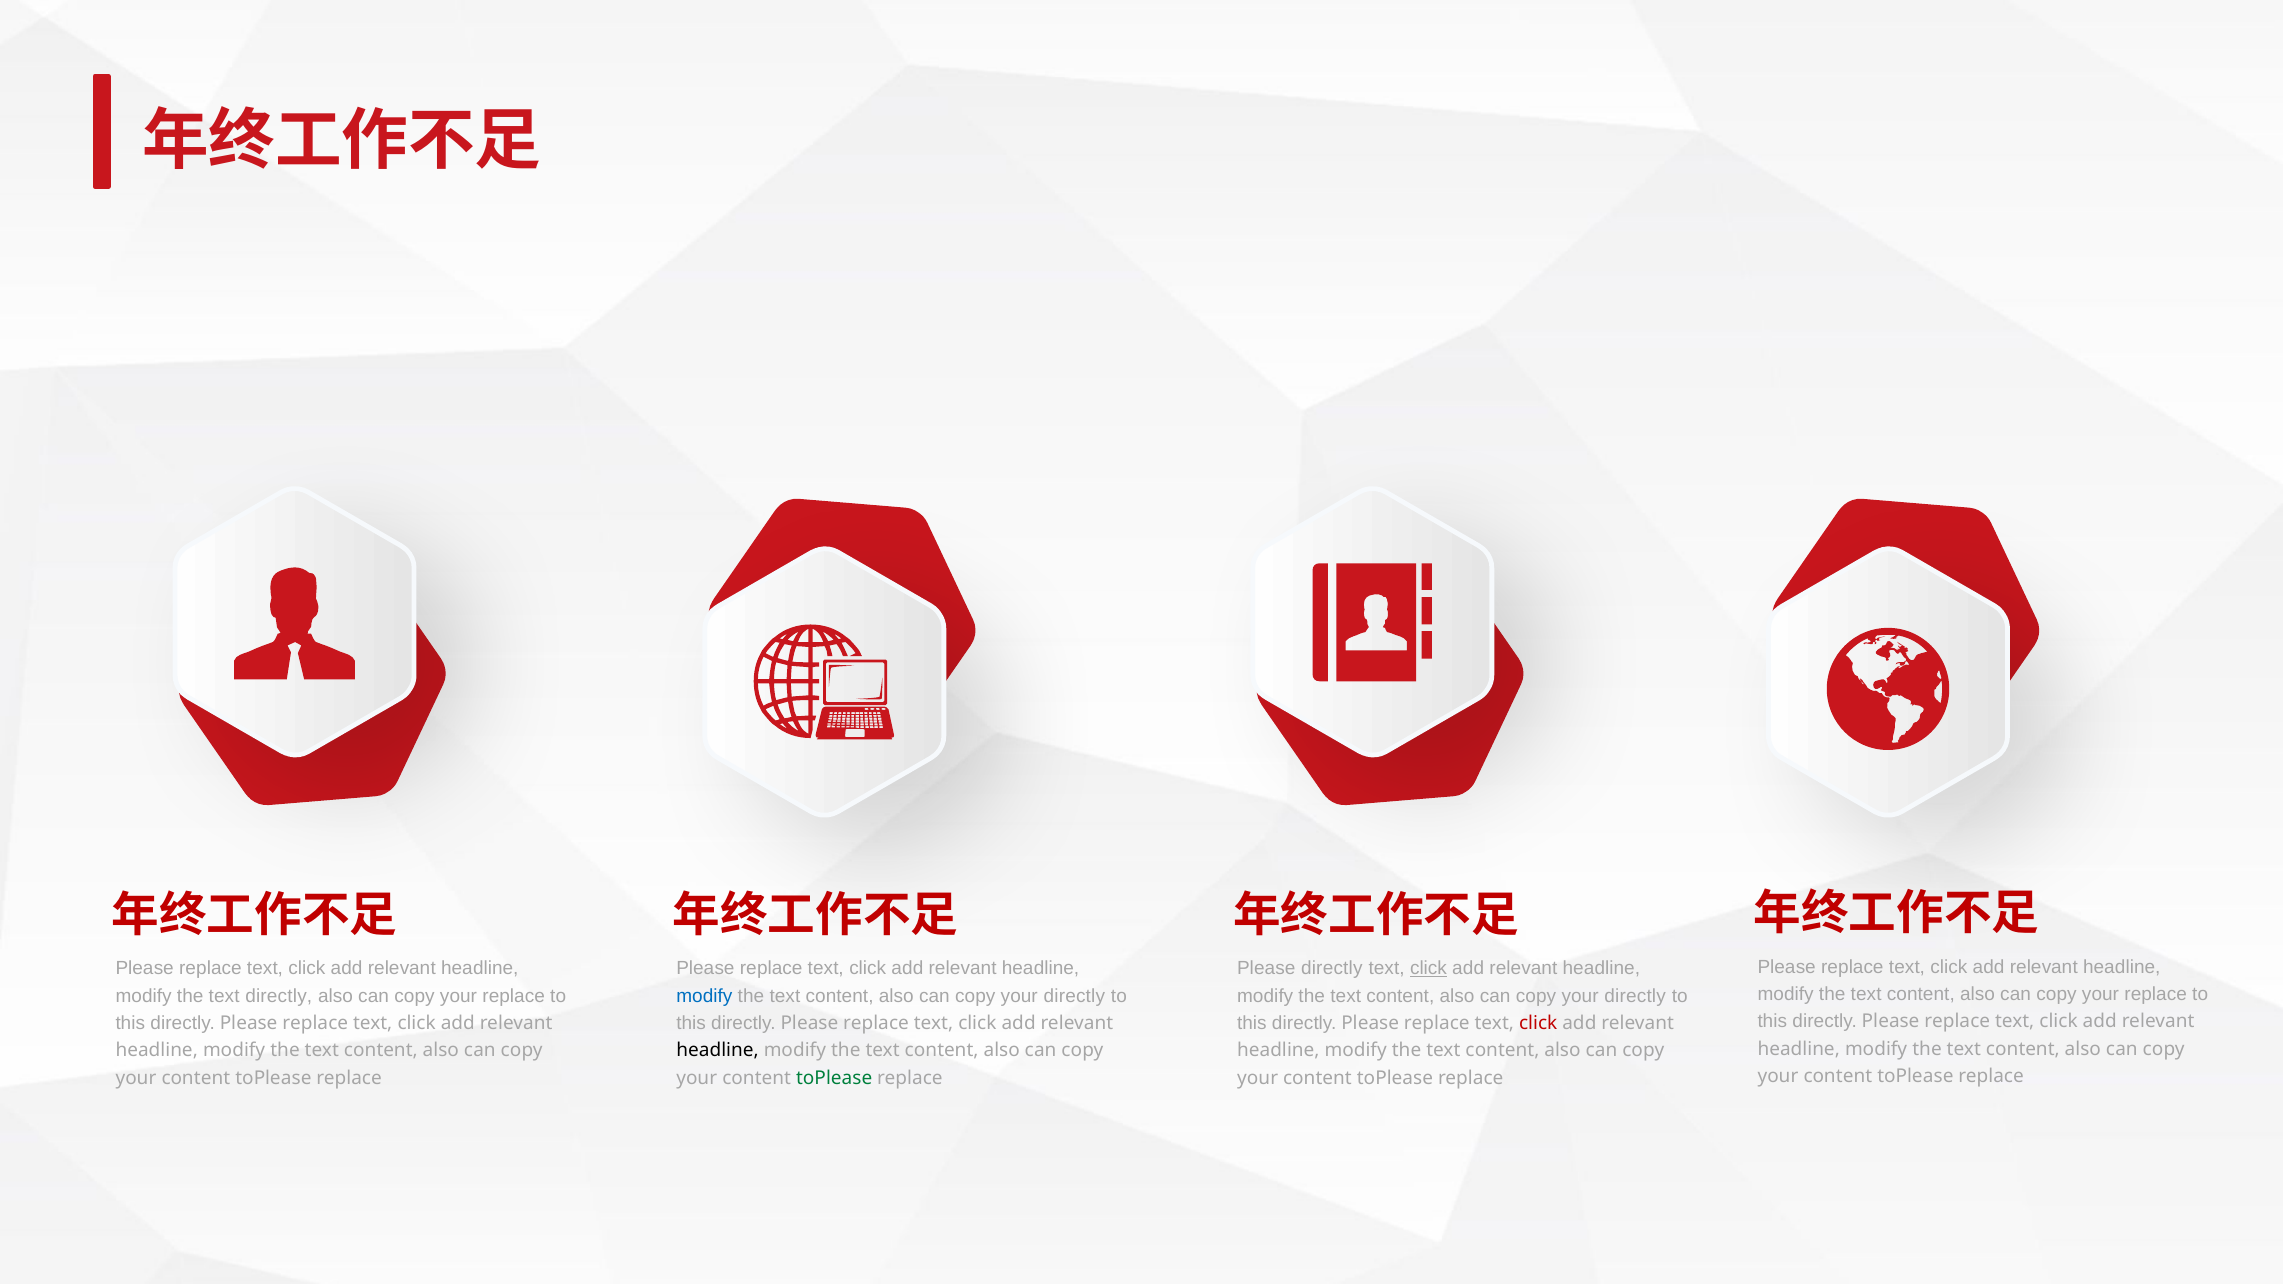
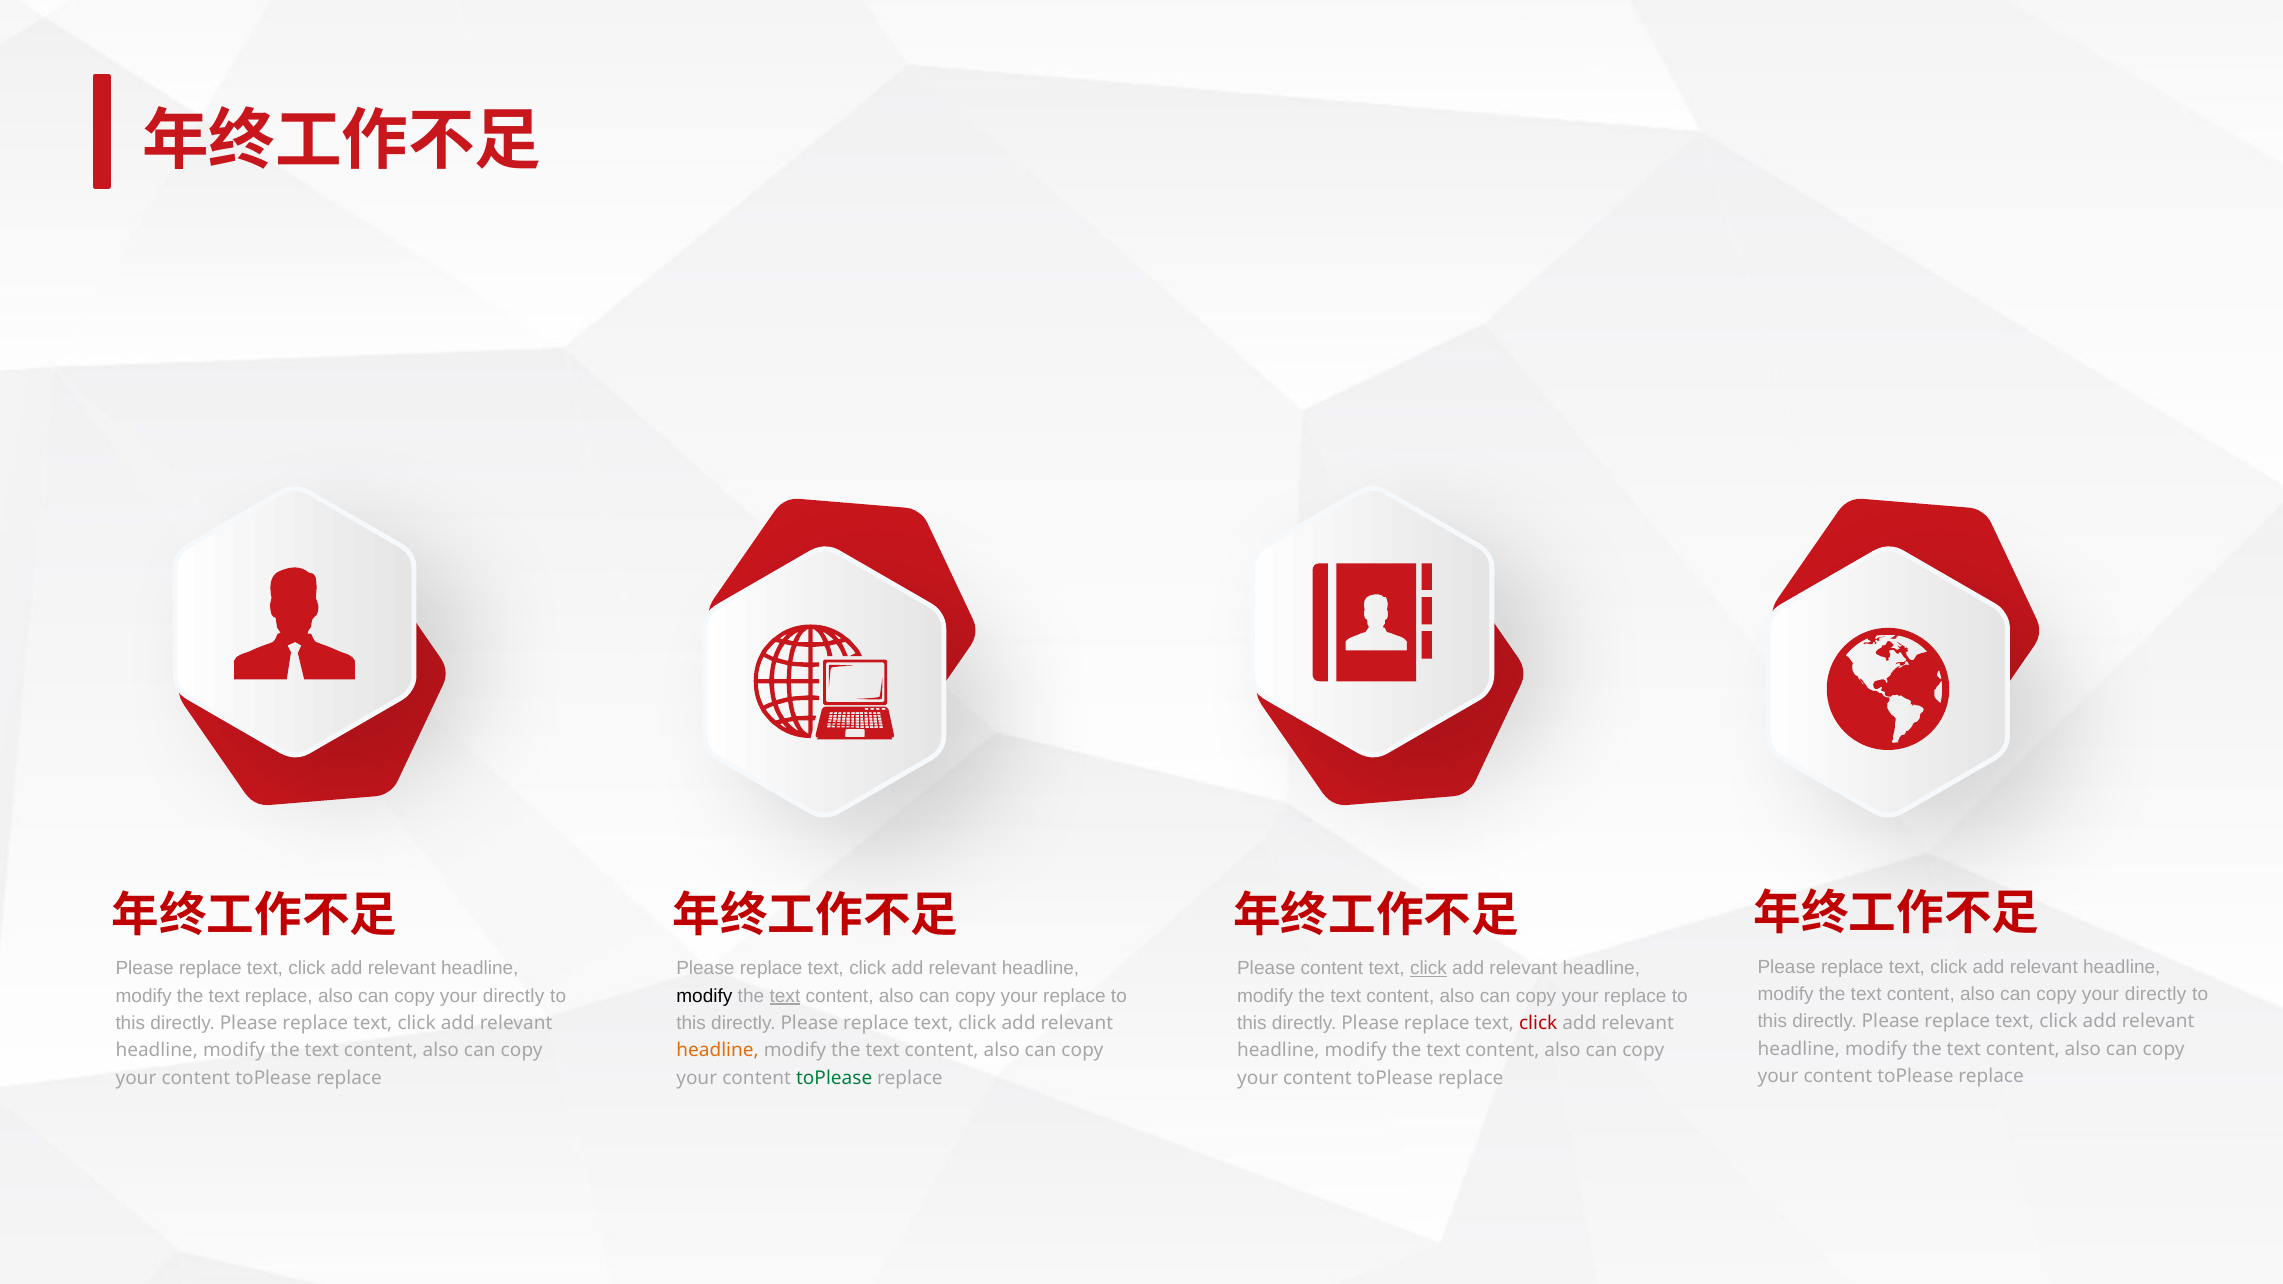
Please directly: directly -> content (1332, 969)
replace: replace -> directly (2156, 994)
text directly: directly -> replace (279, 996)
replace: replace -> directly (514, 996)
modify colour: blue -> black (704, 996)
text underline: none -> present (785, 996)
directly: directly -> replace (1074, 996)
directly: directly -> replace (1635, 996)
headline colour: black -> orange (718, 1051)
